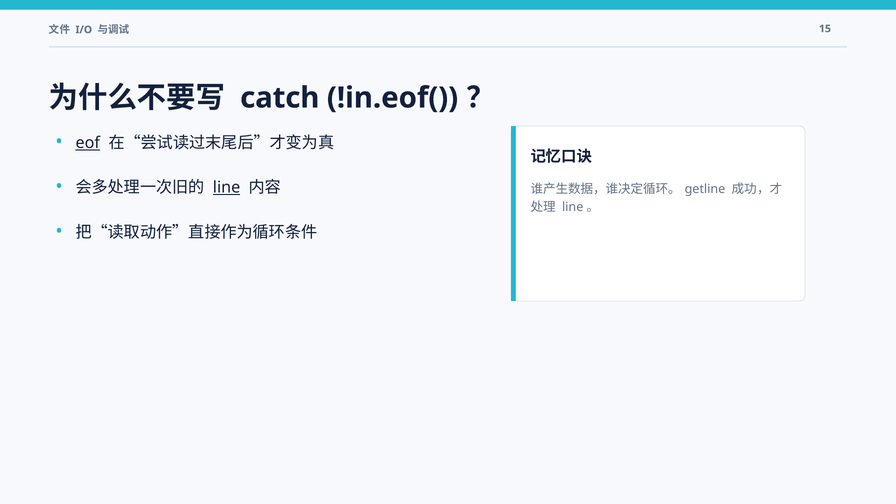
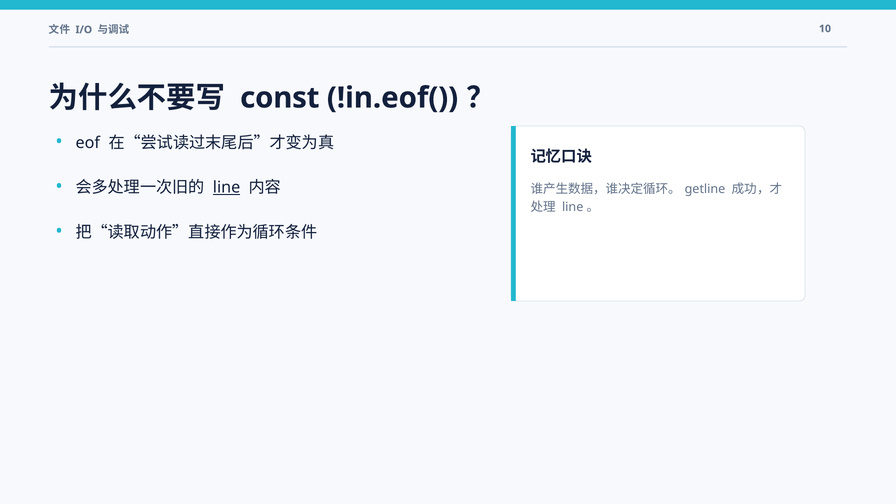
15: 15 -> 10 (825, 29)
catch: catch -> const (280, 98)
eof underline: present -> none (88, 143)
